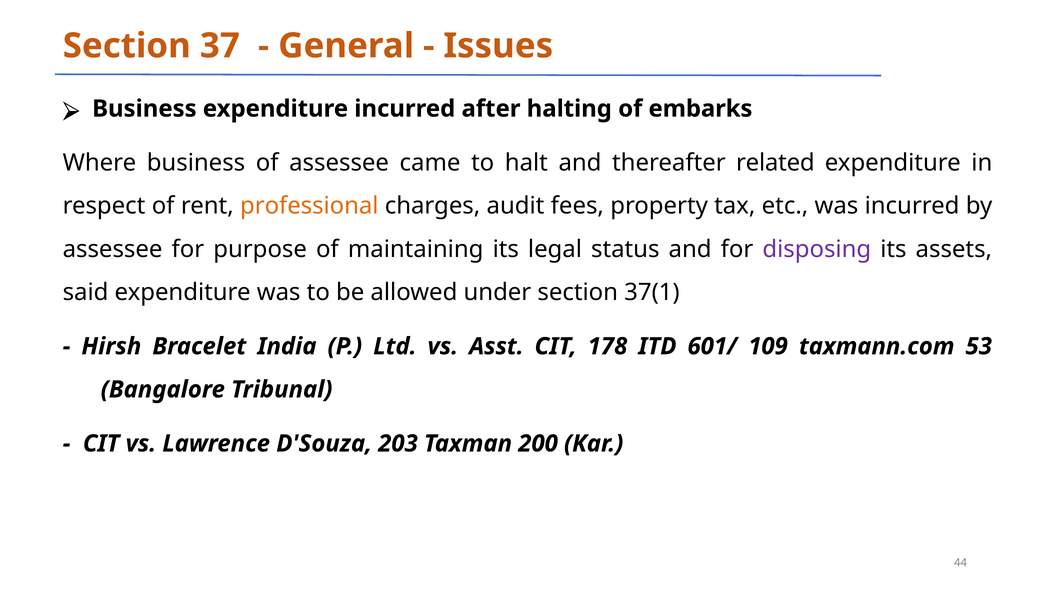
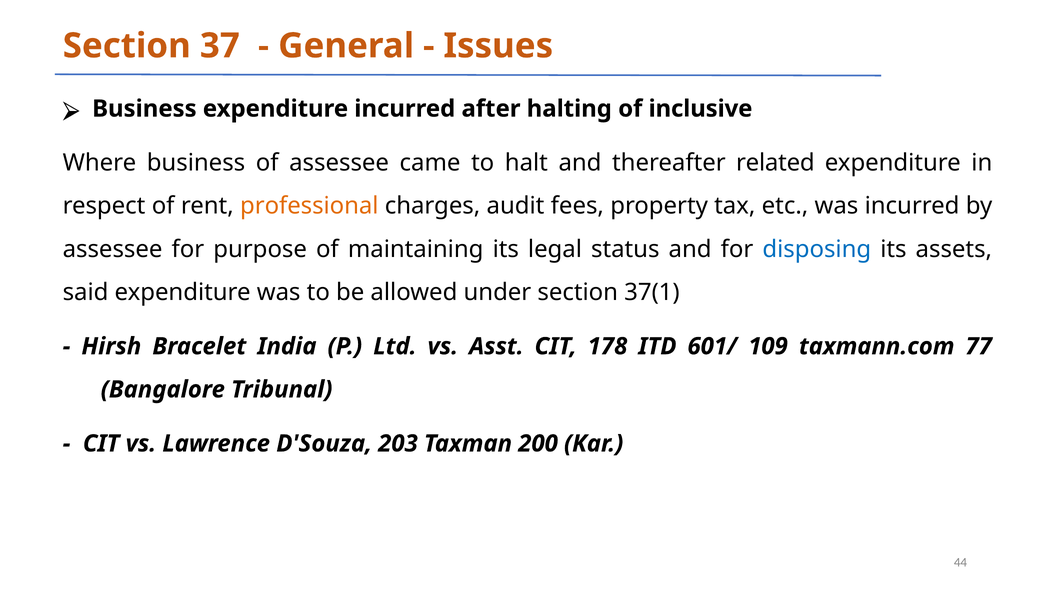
embarks: embarks -> inclusive (700, 109)
disposing colour: purple -> blue (817, 249)
53: 53 -> 77 (979, 346)
